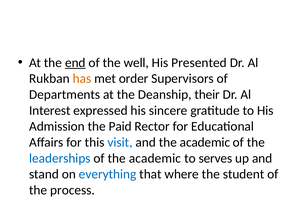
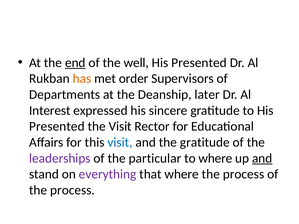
their: their -> later (207, 95)
Admission: Admission -> Presented (57, 127)
the Paid: Paid -> Visit (120, 127)
and the academic: academic -> gratitude (205, 142)
leaderships colour: blue -> purple (60, 158)
of the academic: academic -> particular (155, 158)
to serves: serves -> where (215, 158)
and underline: none -> present (262, 158)
everything colour: blue -> purple (108, 174)
student: student -> process (244, 174)
